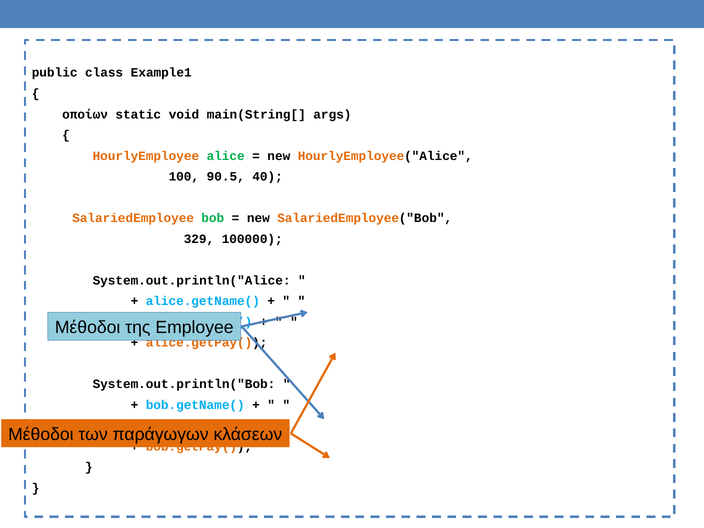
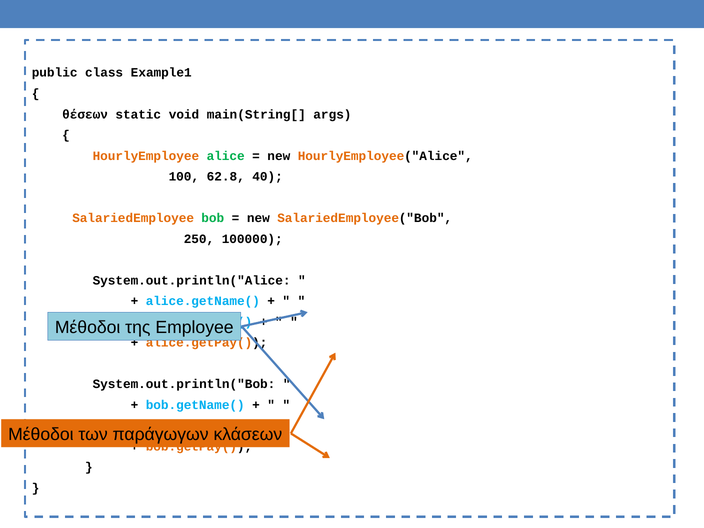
οποίων: οποίων -> θέσεων (85, 114)
90.5: 90.5 -> 62.8 (226, 177)
329: 329 -> 250 (199, 239)
